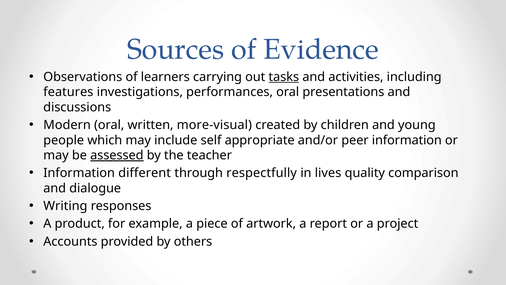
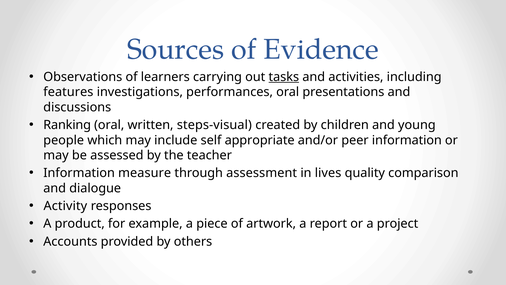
Modern: Modern -> Ranking (67, 125)
more-visual: more-visual -> steps-visual (214, 125)
assessed underline: present -> none (117, 155)
different: different -> measure (145, 173)
respectfully: respectfully -> assessment (262, 173)
Writing: Writing -> Activity (65, 206)
